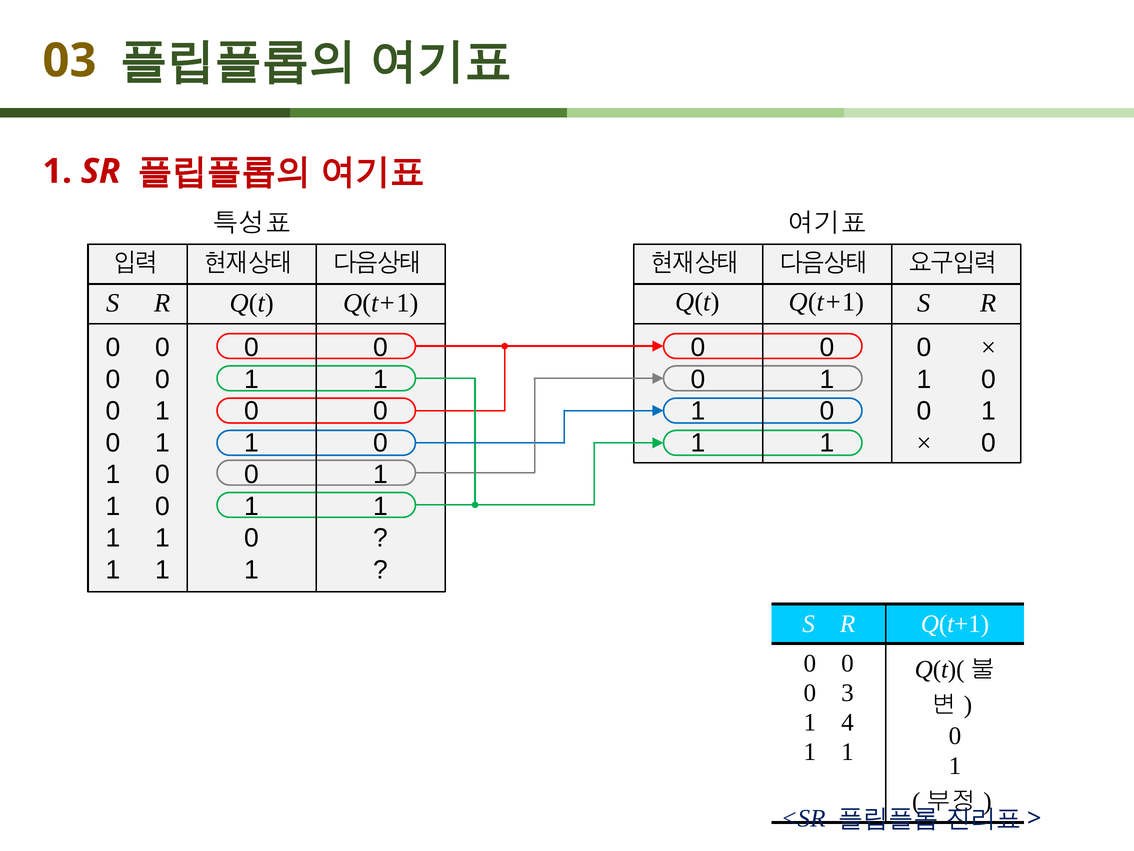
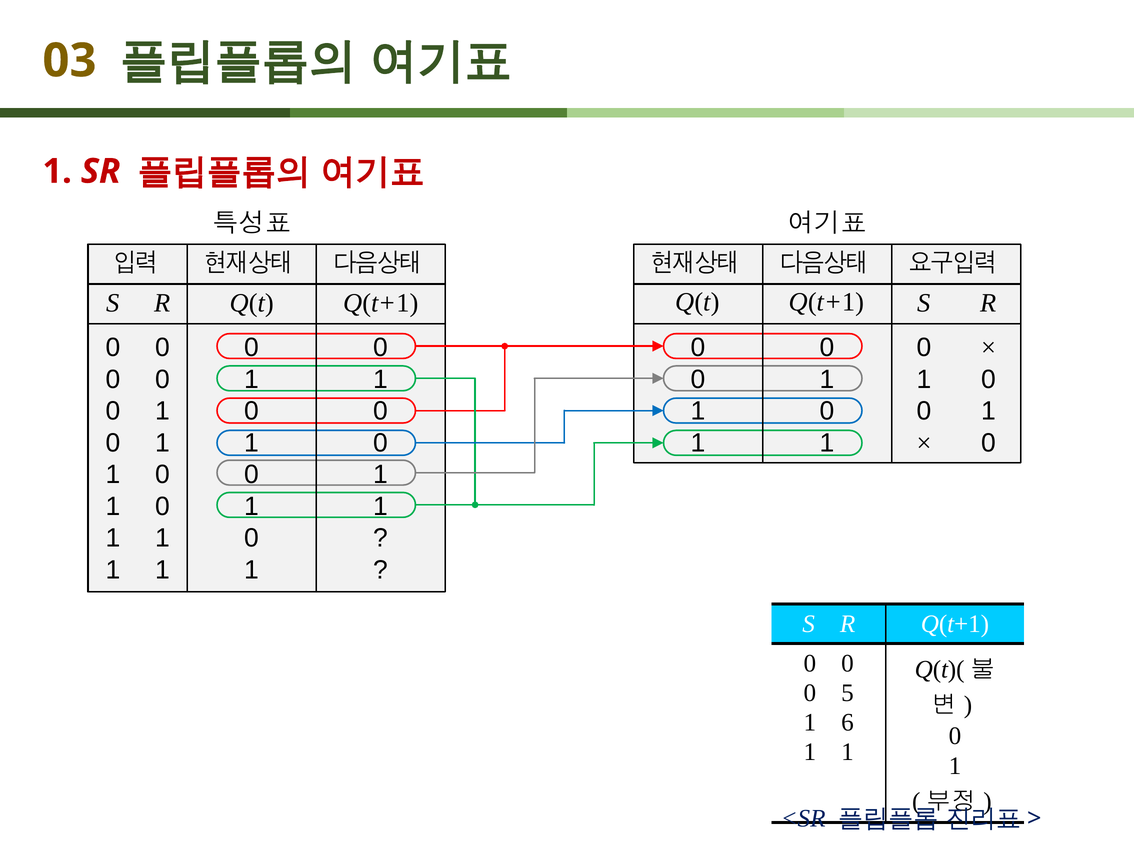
3: 3 -> 5 (847, 693)
4: 4 -> 6 (847, 722)
